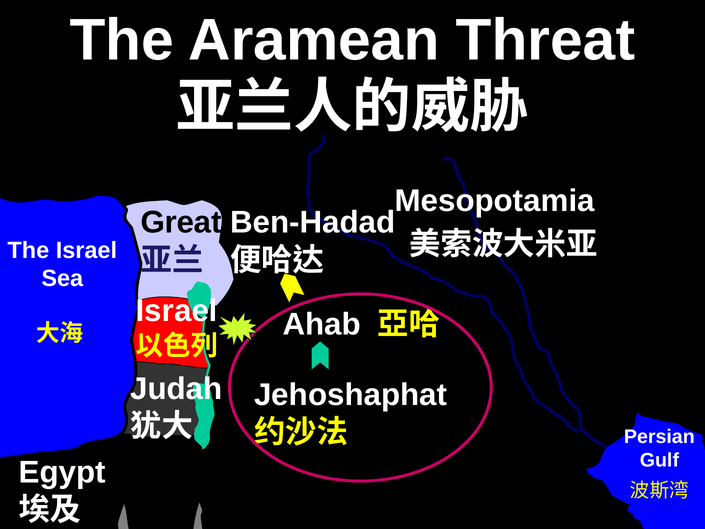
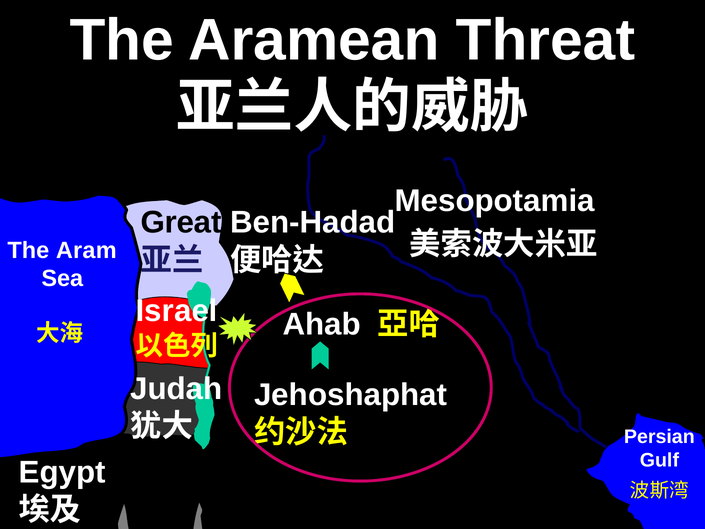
The Israel: Israel -> Aram (86, 250)
